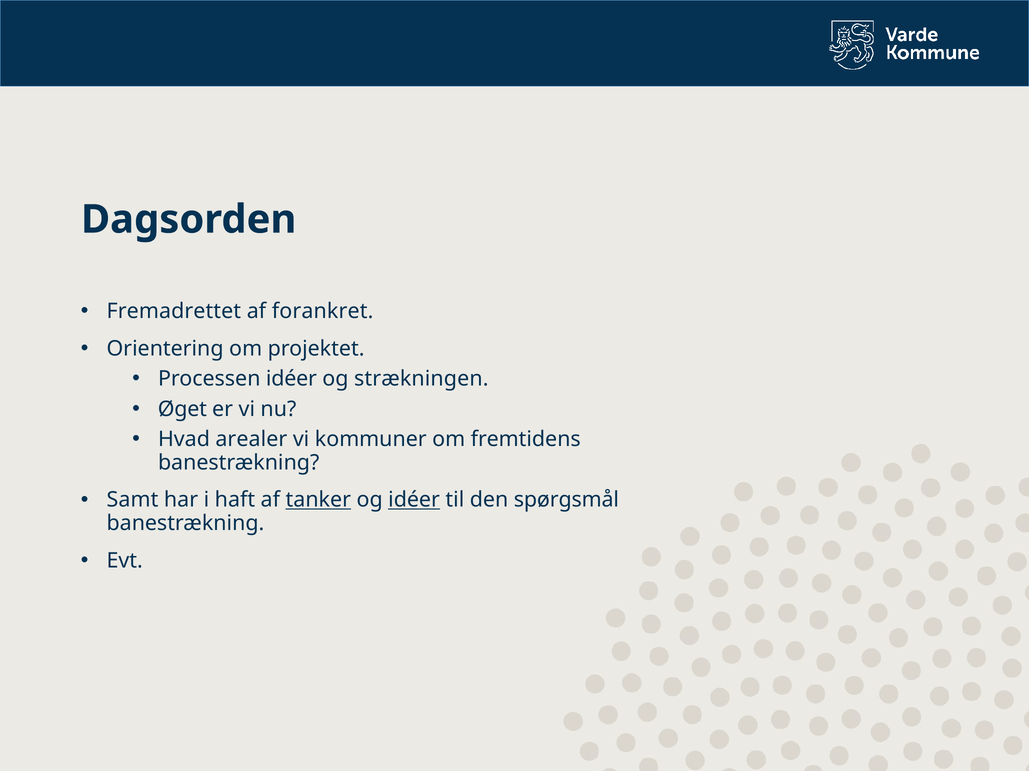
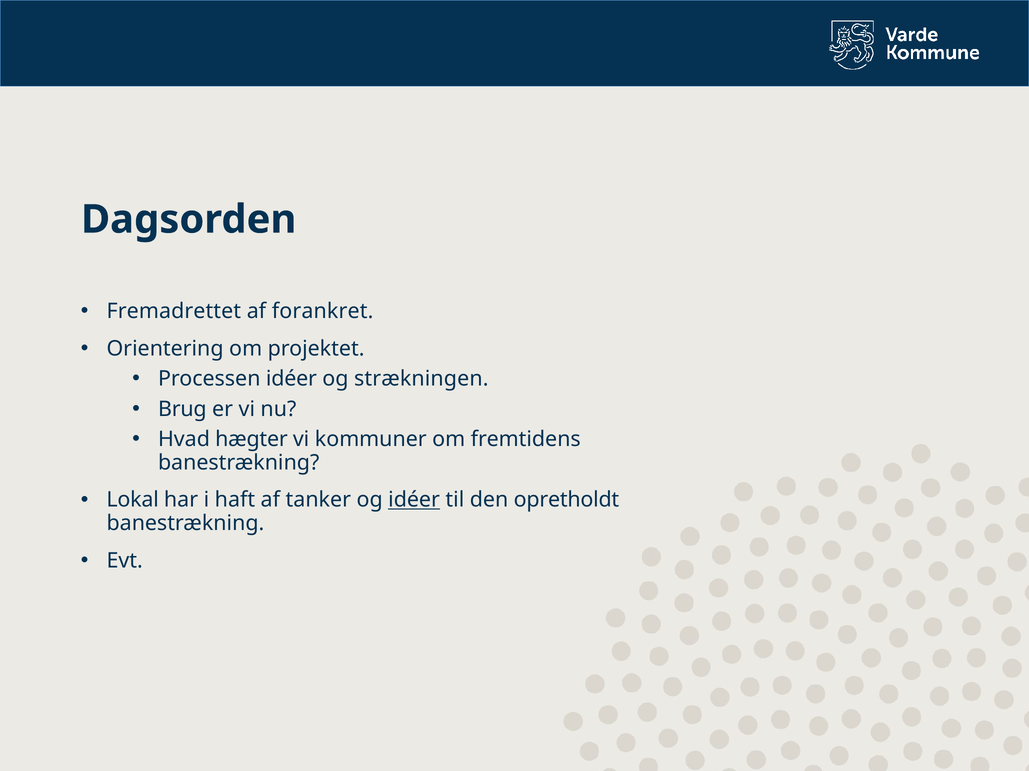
Øget: Øget -> Brug (182, 409)
arealer: arealer -> hægter (251, 440)
Samt: Samt -> Lokal (133, 500)
tanker underline: present -> none (318, 500)
spørgsmål: spørgsmål -> opretholdt (566, 500)
